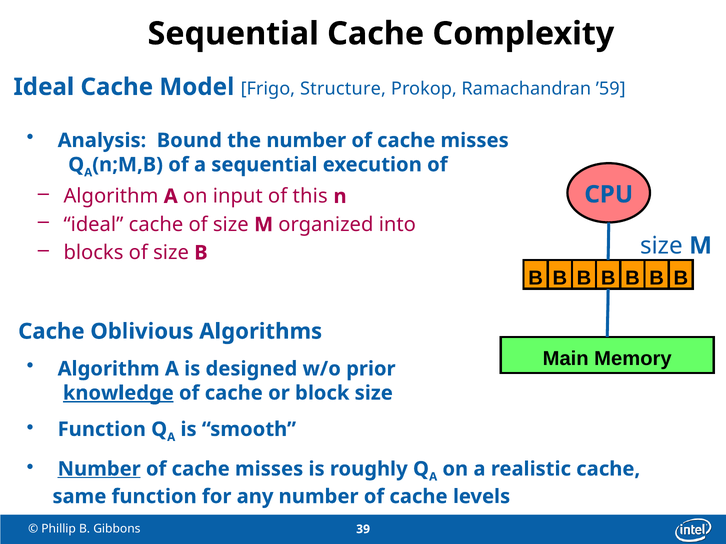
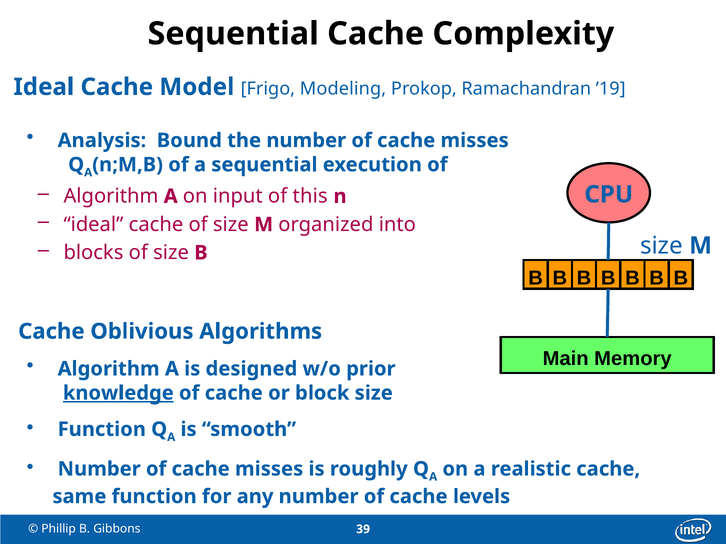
Structure: Structure -> Modeling (343, 89)
’59: ’59 -> ’19 (611, 89)
Number underline: present -> none (99, 469)
